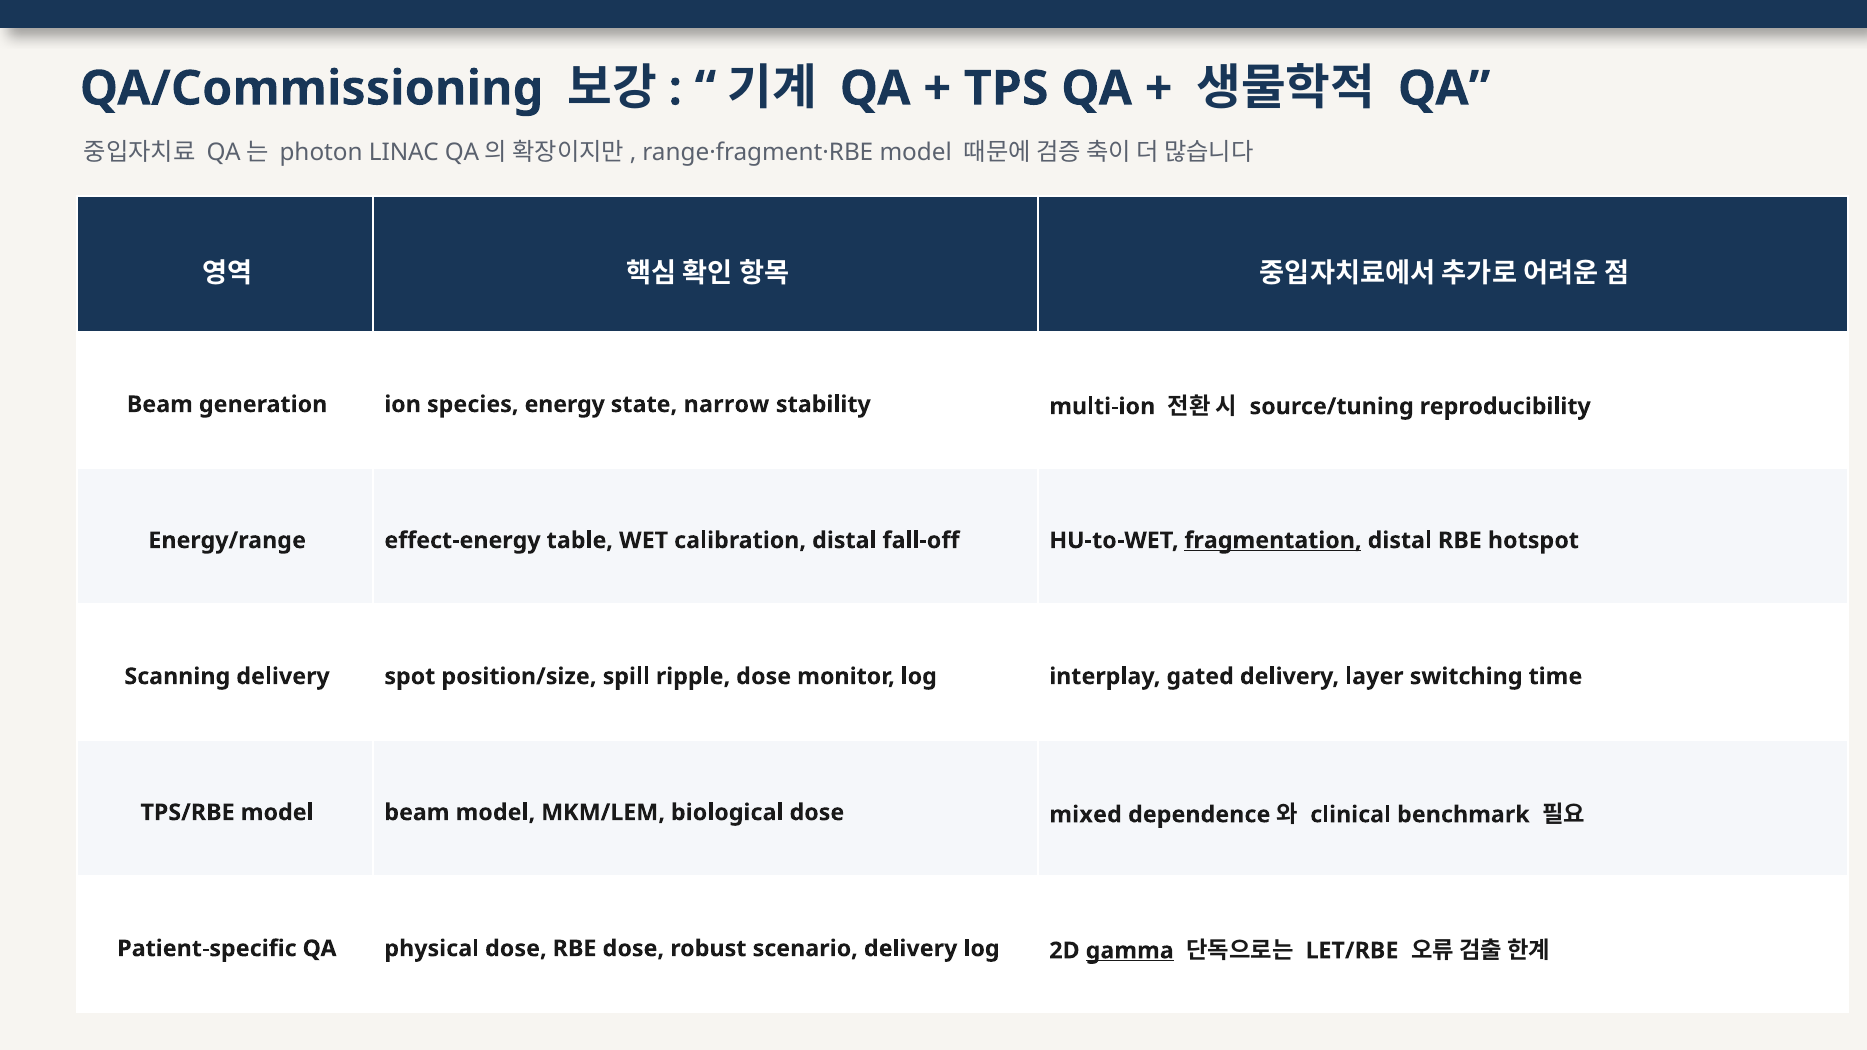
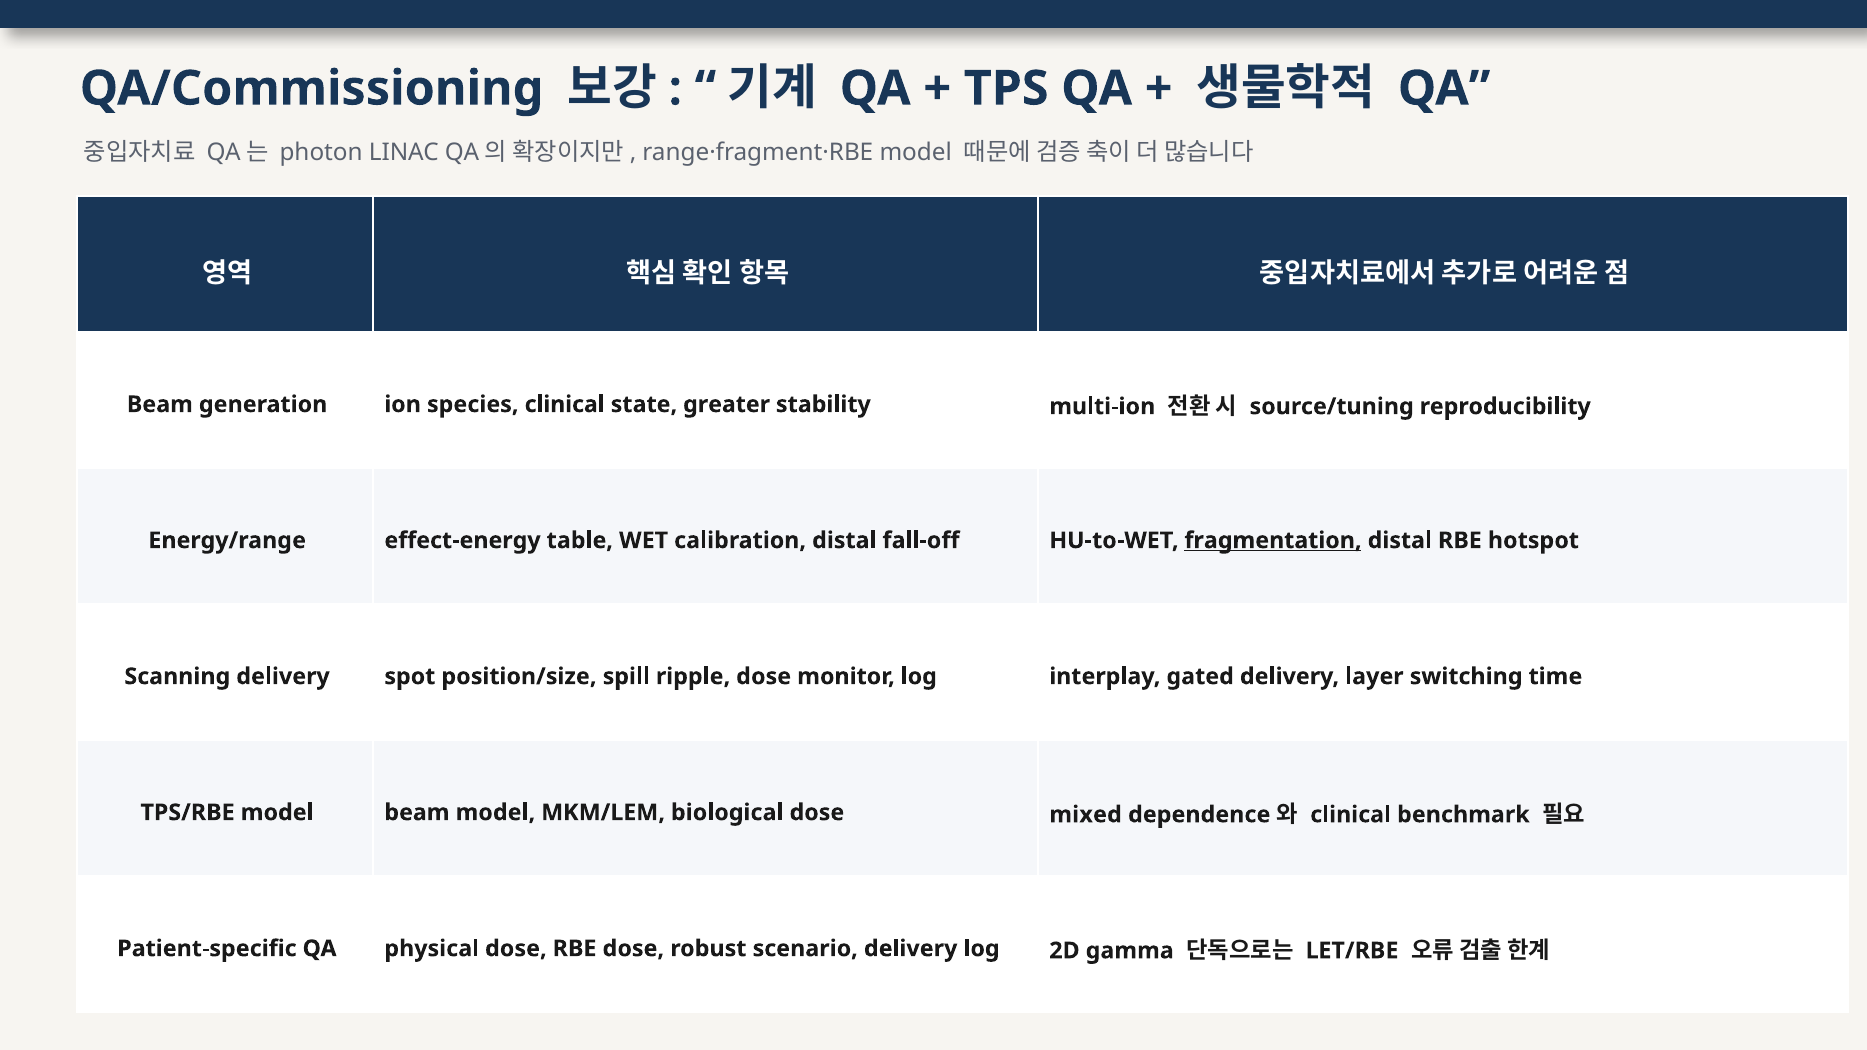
species energy: energy -> clinical (565, 404)
narrow: narrow -> greater (727, 404)
gamma underline: present -> none (1130, 951)
